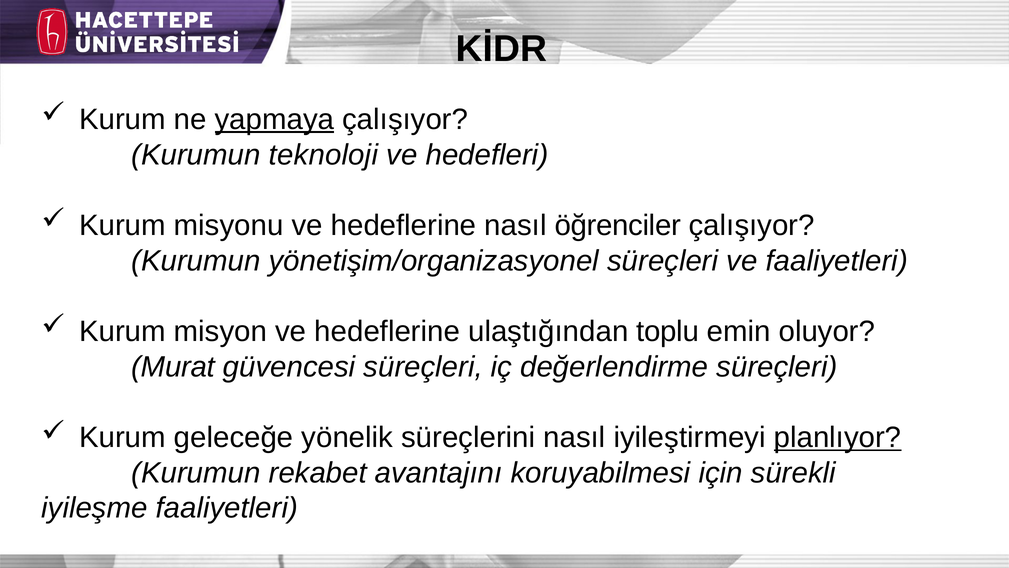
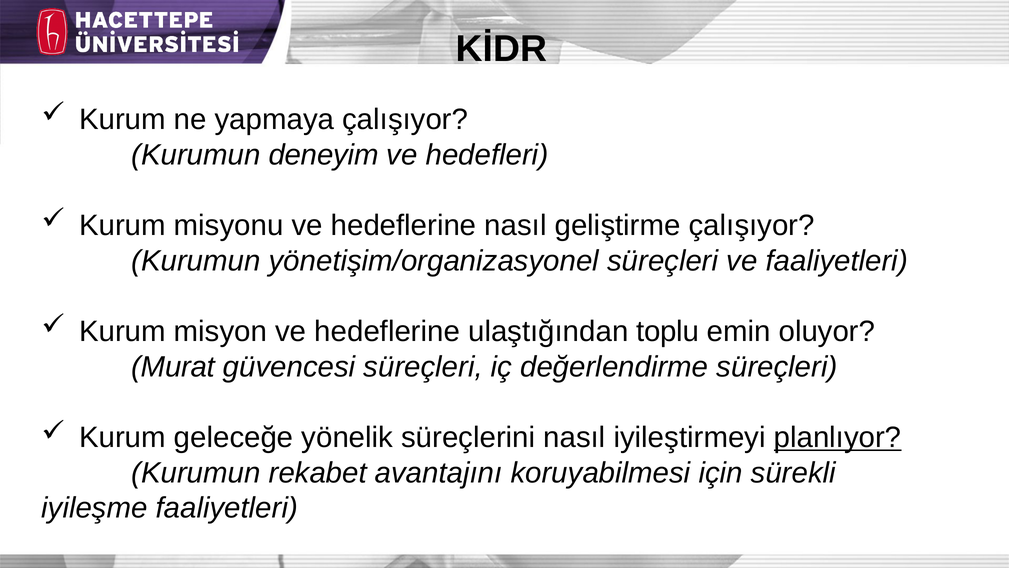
yapmaya underline: present -> none (274, 119)
teknoloji: teknoloji -> deneyim (324, 155)
öğrenciler: öğrenciler -> geliştirme (618, 225)
